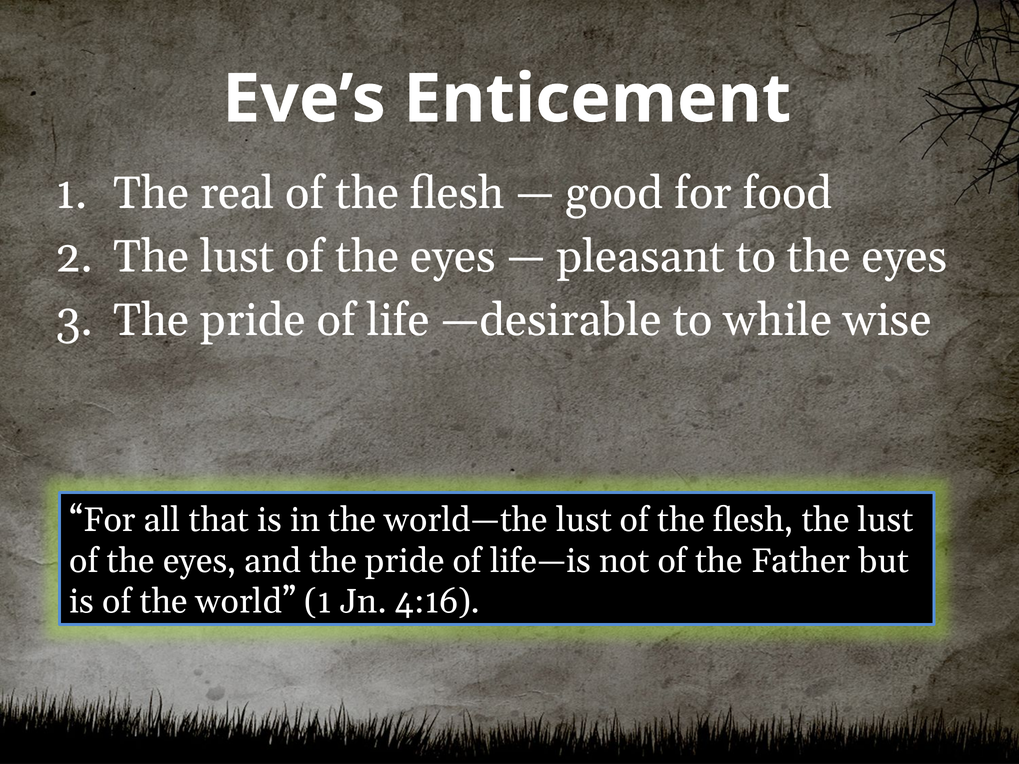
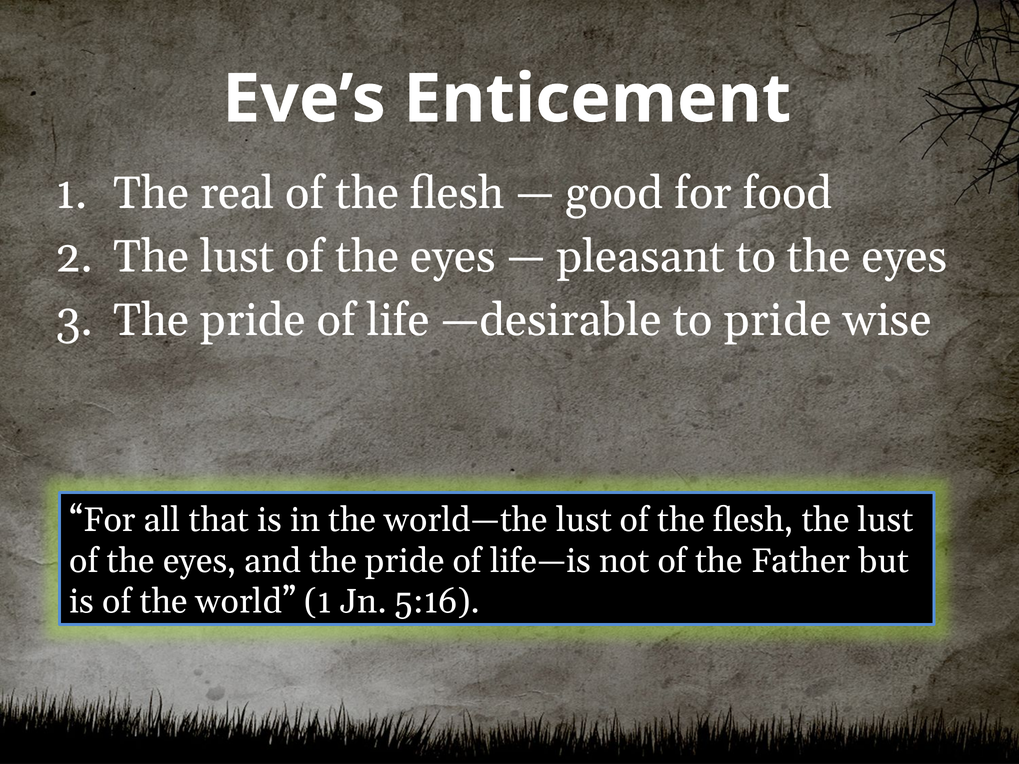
to while: while -> pride (778, 320)
4:16: 4:16 -> 5:16 (437, 602)
